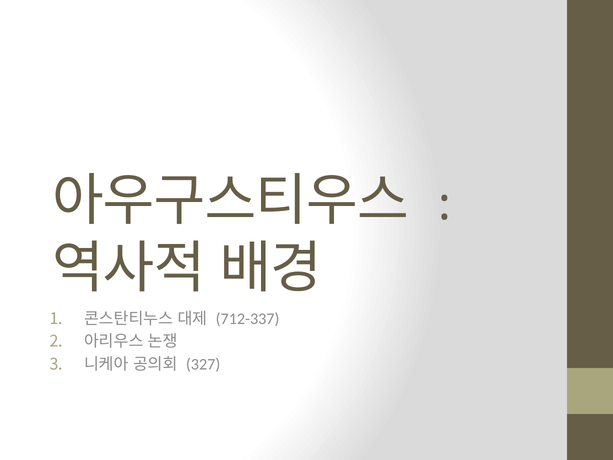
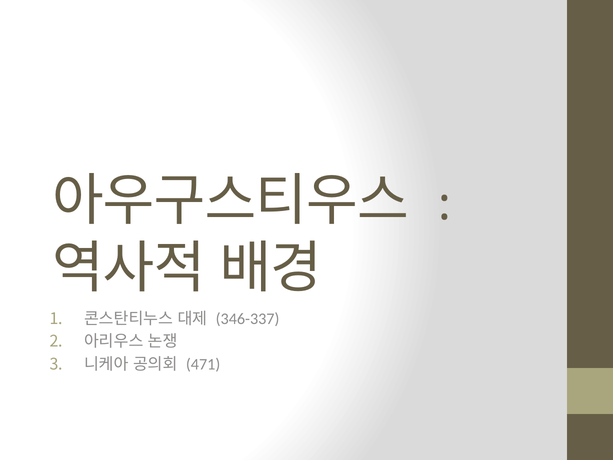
712-337: 712-337 -> 346-337 (248, 319)
327: 327 -> 471 (203, 364)
